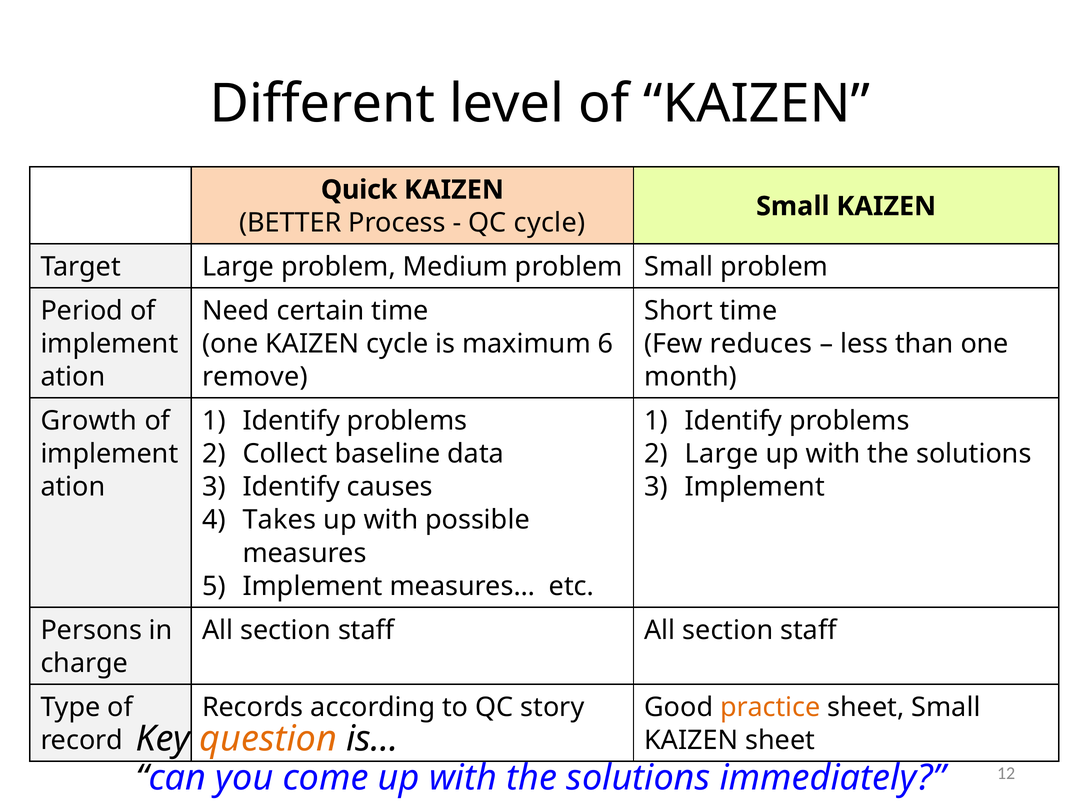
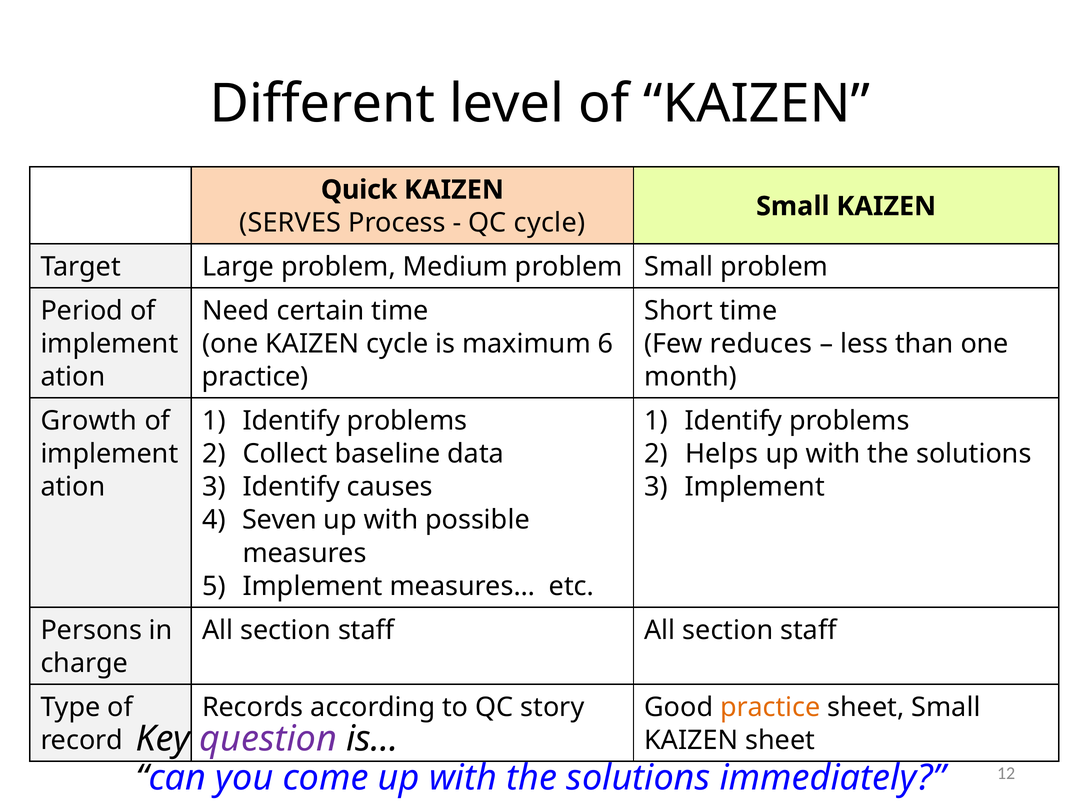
BETTER: BETTER -> SERVES (290, 223)
remove: remove -> practice (255, 377)
Large: Large -> Helps (722, 454)
Takes: Takes -> Seven (280, 520)
question colour: orange -> purple (268, 739)
